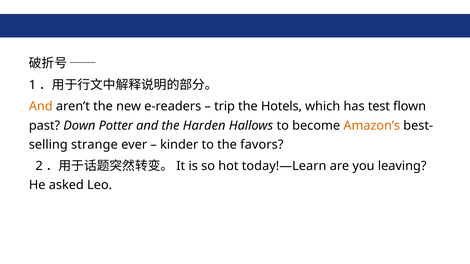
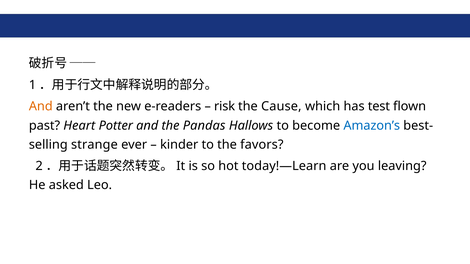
trip: trip -> risk (225, 107)
Hotels: Hotels -> Cause (281, 107)
Down: Down -> Heart (79, 126)
Harden: Harden -> Pandas (204, 126)
Amazon’s colour: orange -> blue (372, 126)
